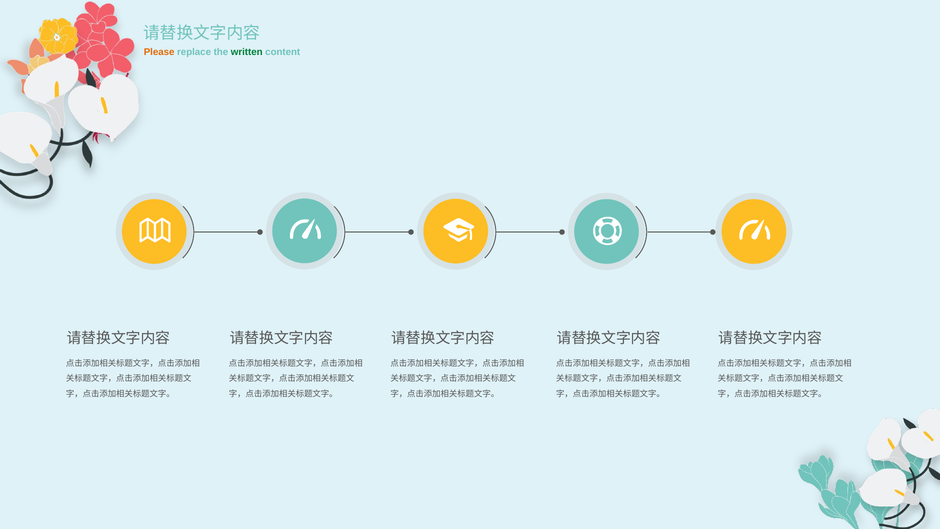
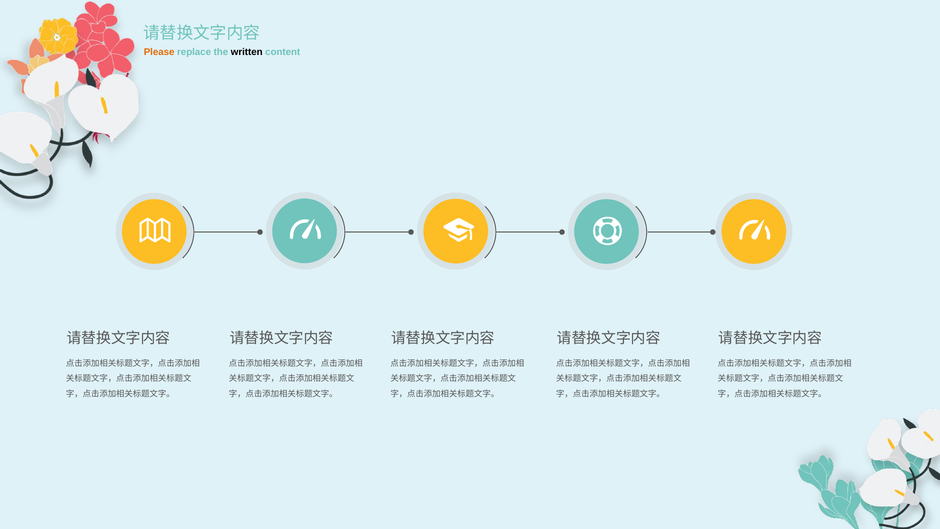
written colour: green -> black (247, 52)
